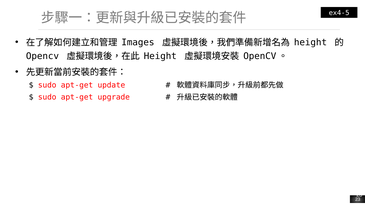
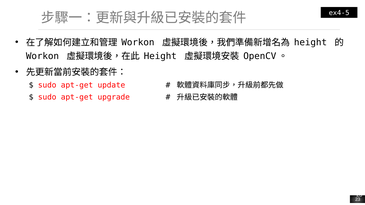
Images: Images -> Workon (138, 43)
Opencv: Opencv -> Workon (42, 56)
